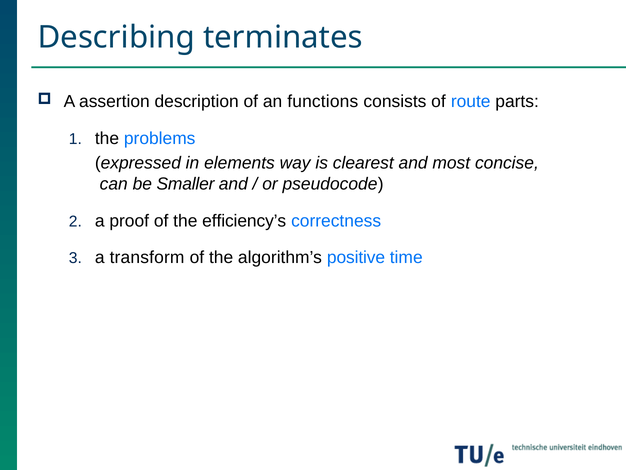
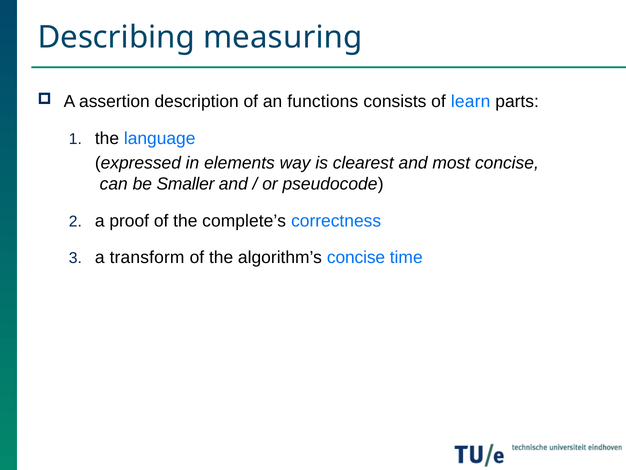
terminates: terminates -> measuring (283, 38)
route: route -> learn (471, 102)
problems: problems -> language (160, 138)
efficiency’s: efficiency’s -> complete’s (244, 221)
algorithm’s positive: positive -> concise (356, 257)
